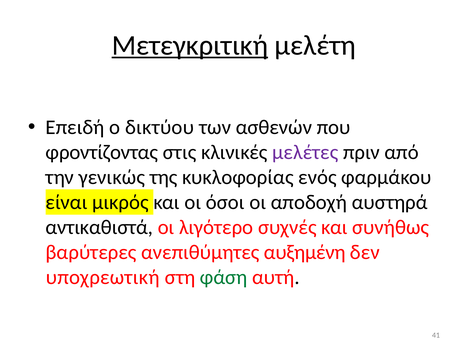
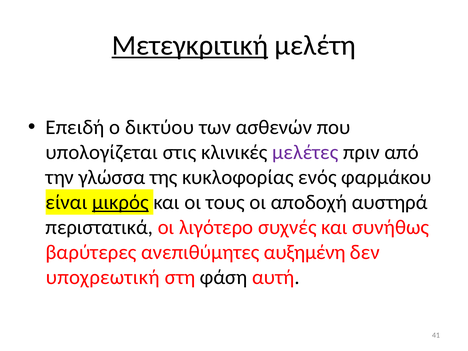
φροντίζοντας: φροντίζοντας -> υπολογίζεται (102, 152)
γενικώς: γενικώς -> γλώσσα (112, 177)
μικρός underline: none -> present (120, 202)
όσοι: όσοι -> τους (225, 202)
αντικαθιστά: αντικαθιστά -> περιστατικά (99, 227)
φάση colour: green -> black (224, 277)
